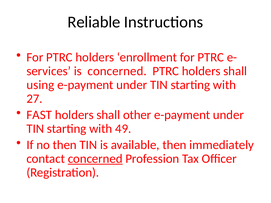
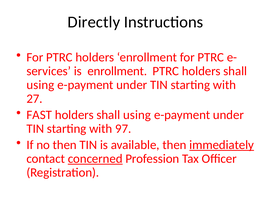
Reliable: Reliable -> Directly (94, 22)
is concerned: concerned -> enrollment (117, 71)
other: other -> using (137, 115)
49: 49 -> 97 (123, 129)
immediately underline: none -> present (222, 145)
